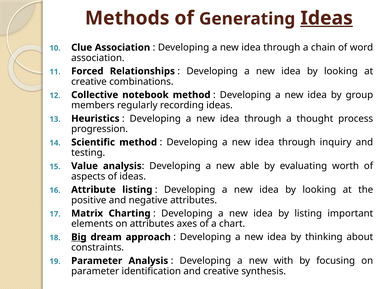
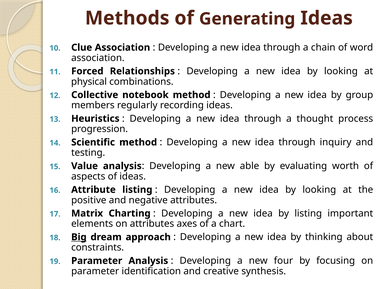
Ideas underline: present -> none (327, 18)
creative: creative -> physical (89, 82)
with: with -> four (283, 261)
